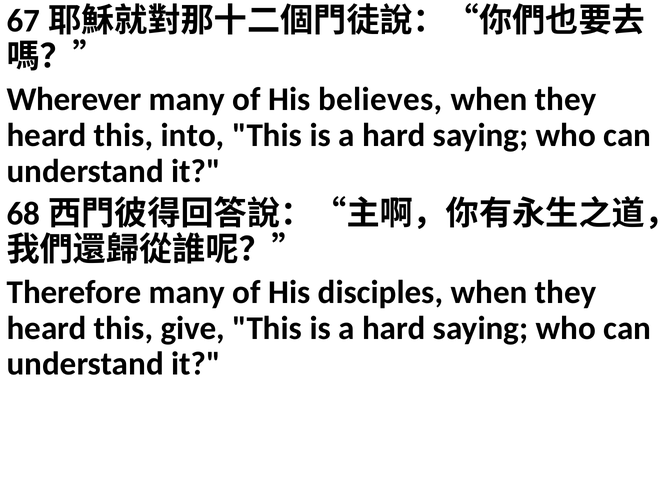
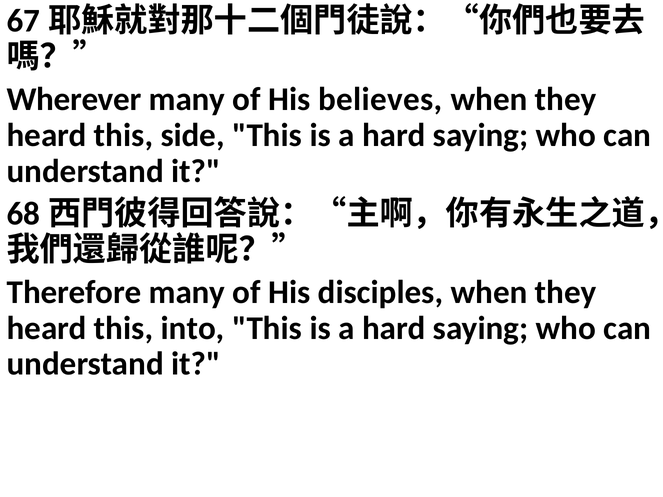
into: into -> side (193, 135)
give: give -> into (193, 328)
